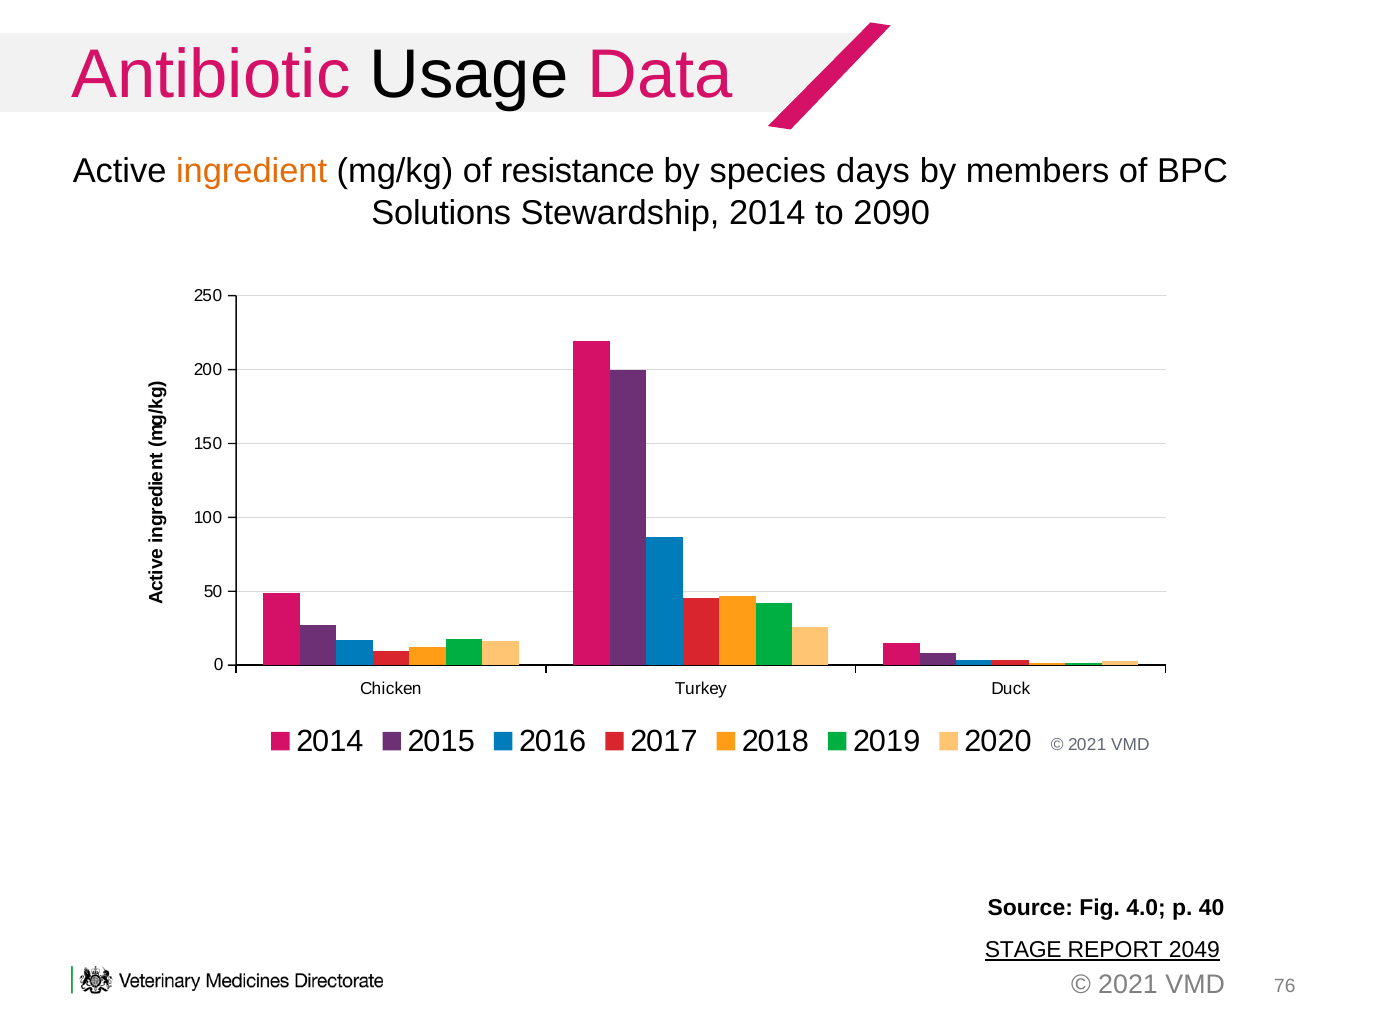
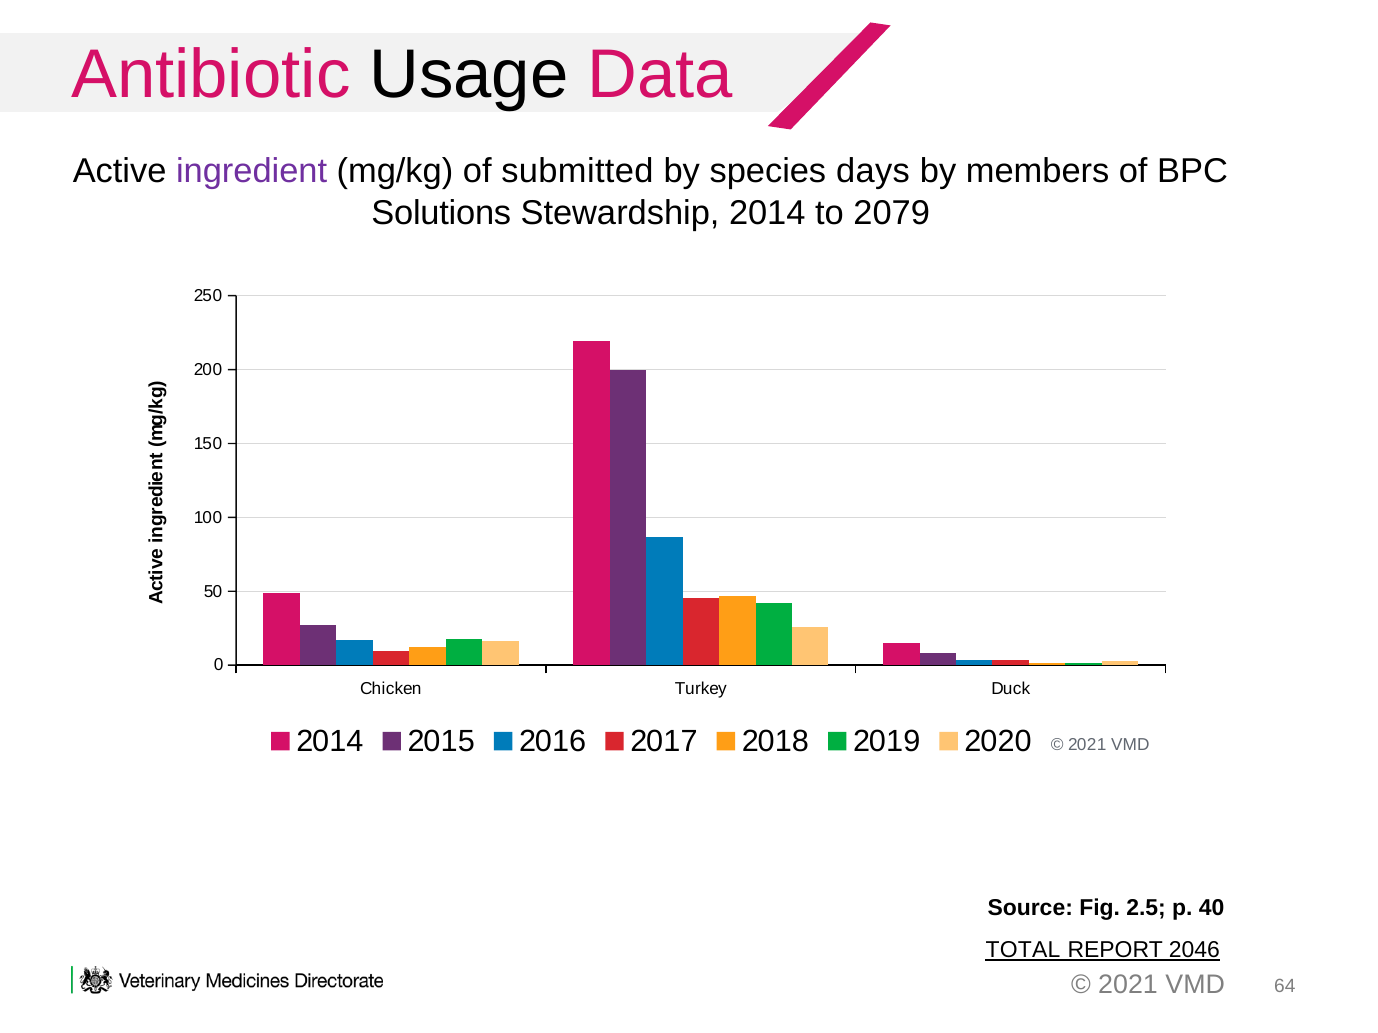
ingredient colour: orange -> purple (252, 172)
resistance: resistance -> submitted (577, 172)
2090: 2090 -> 2079 (892, 213)
4.0: 4.0 -> 2.5 (1146, 909)
STAGE: STAGE -> TOTAL (1023, 950)
2049: 2049 -> 2046 (1194, 950)
76: 76 -> 64 (1285, 987)
